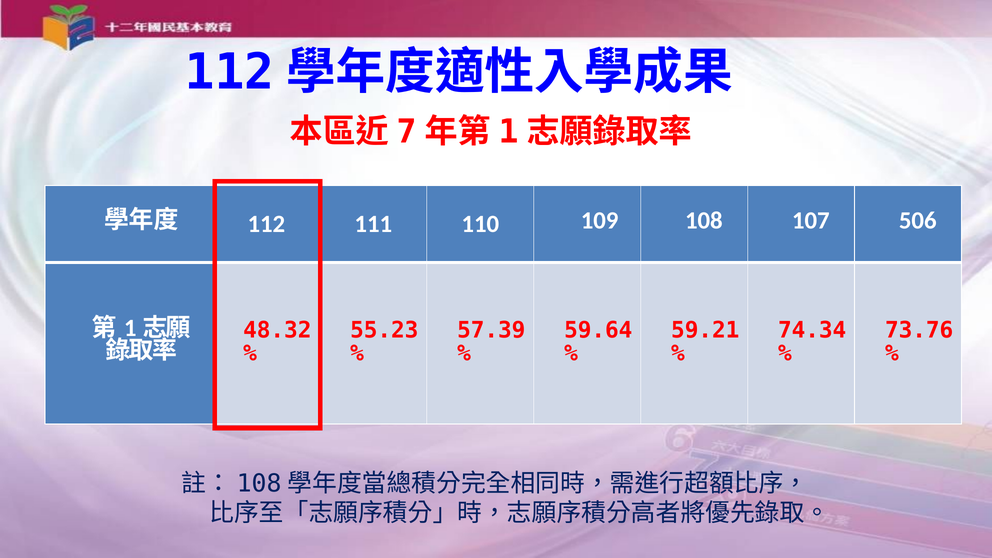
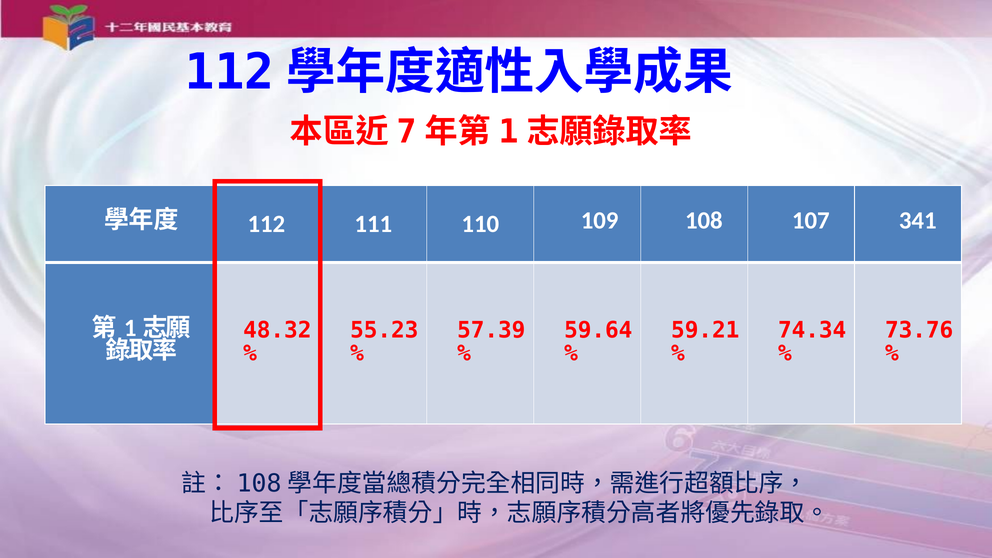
506: 506 -> 341 (918, 220)
